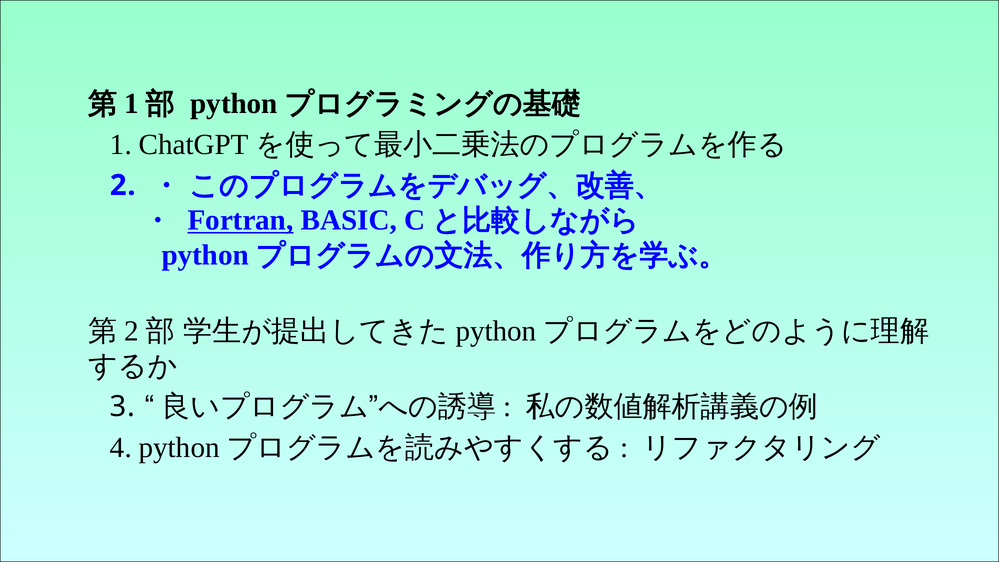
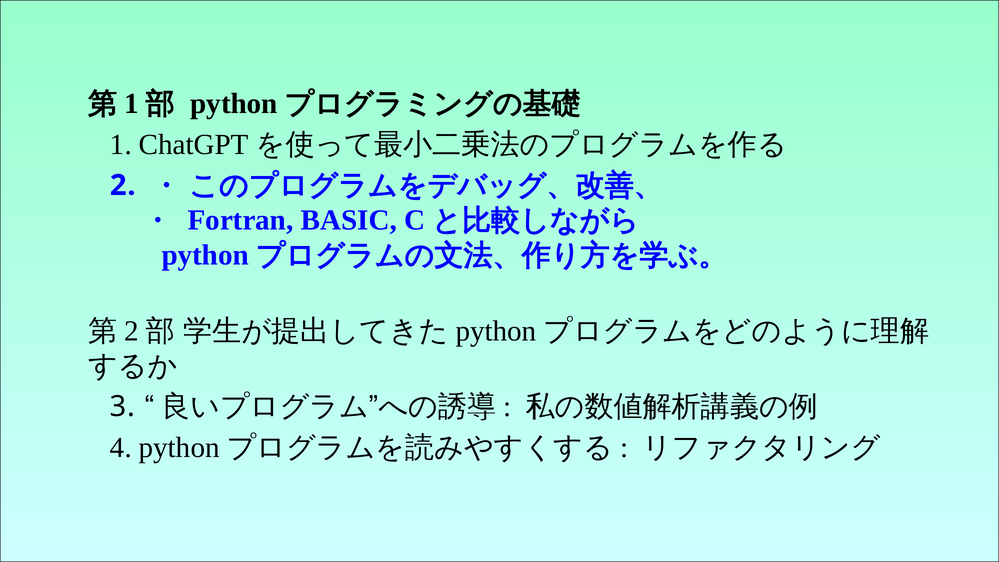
Fortran underline: present -> none (241, 220)
